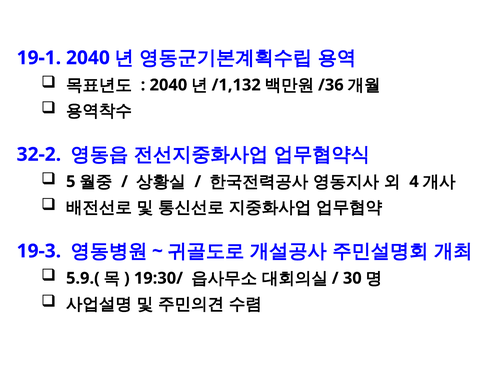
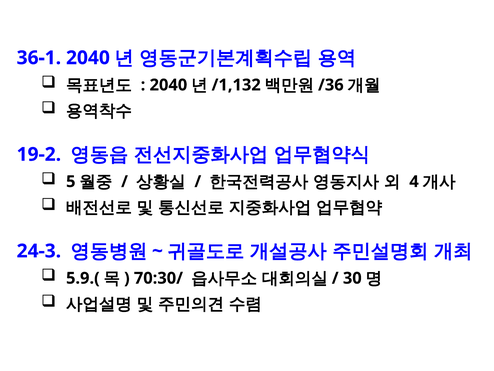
19-1: 19-1 -> 36-1 (39, 58)
32-2: 32-2 -> 19-2 (39, 154)
19-3: 19-3 -> 24-3 (39, 251)
19:30/: 19:30/ -> 70:30/ (158, 278)
